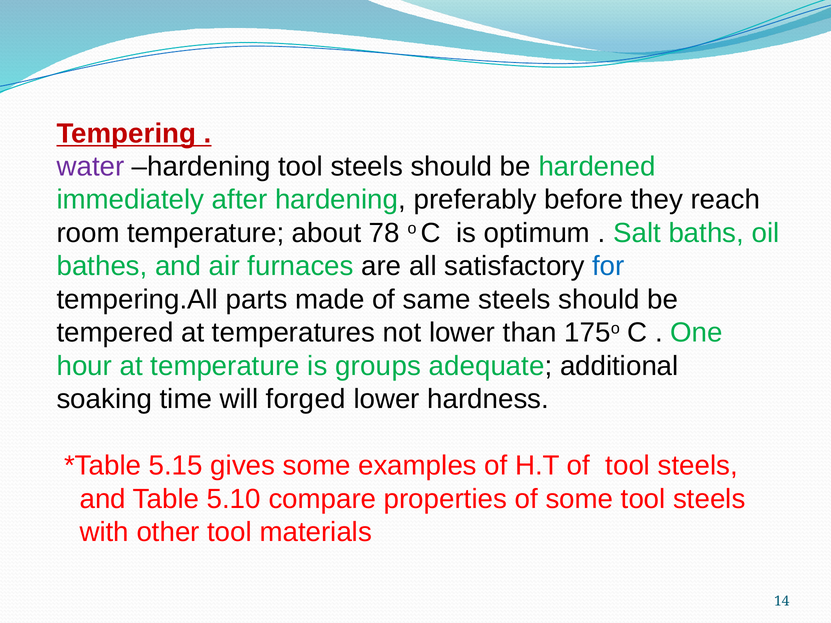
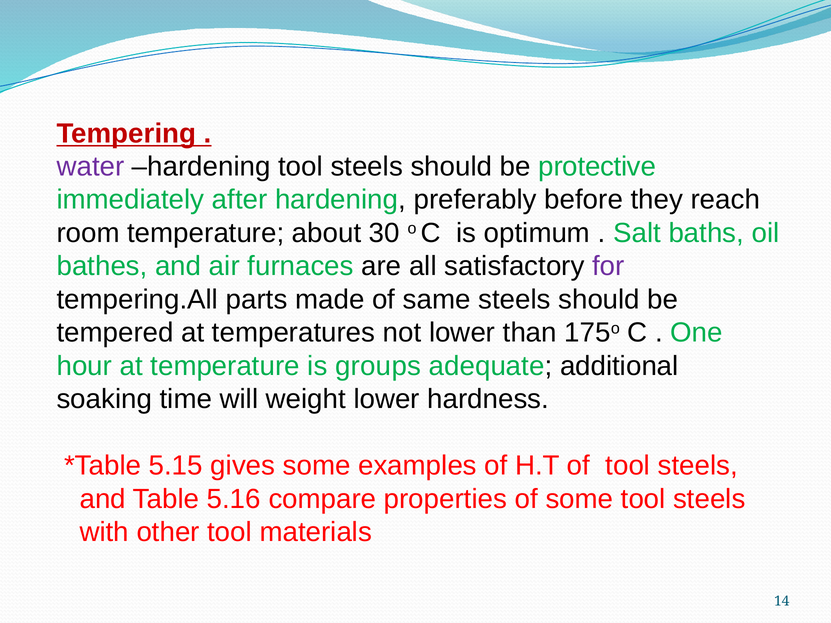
hardened: hardened -> protective (597, 167)
78: 78 -> 30 (384, 233)
for colour: blue -> purple (608, 266)
forged: forged -> weight (306, 399)
5.10: 5.10 -> 5.16 (234, 499)
